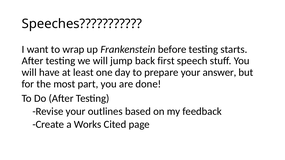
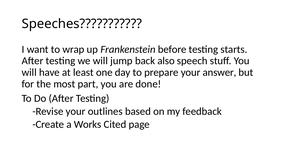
first: first -> also (166, 61)
